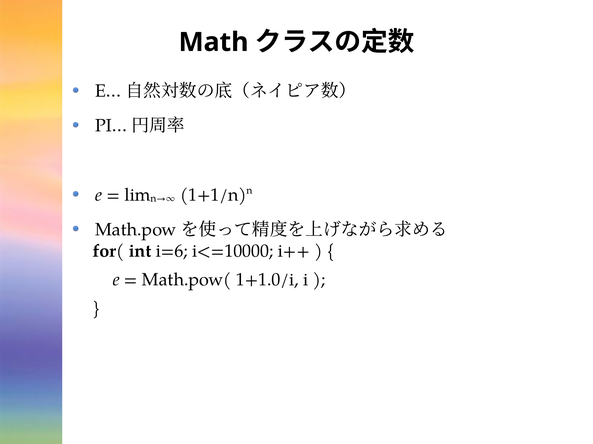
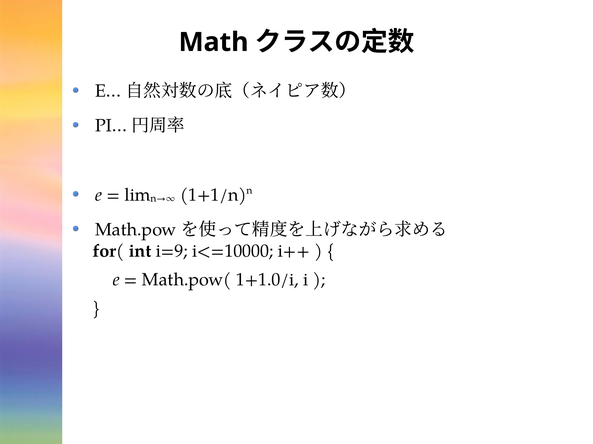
i=6: i=6 -> i=9 (172, 251)
